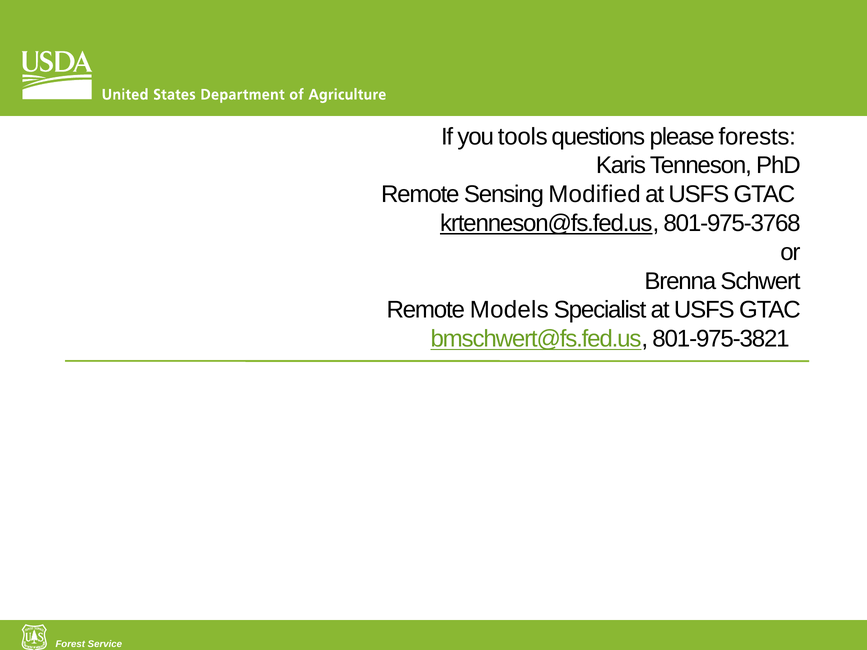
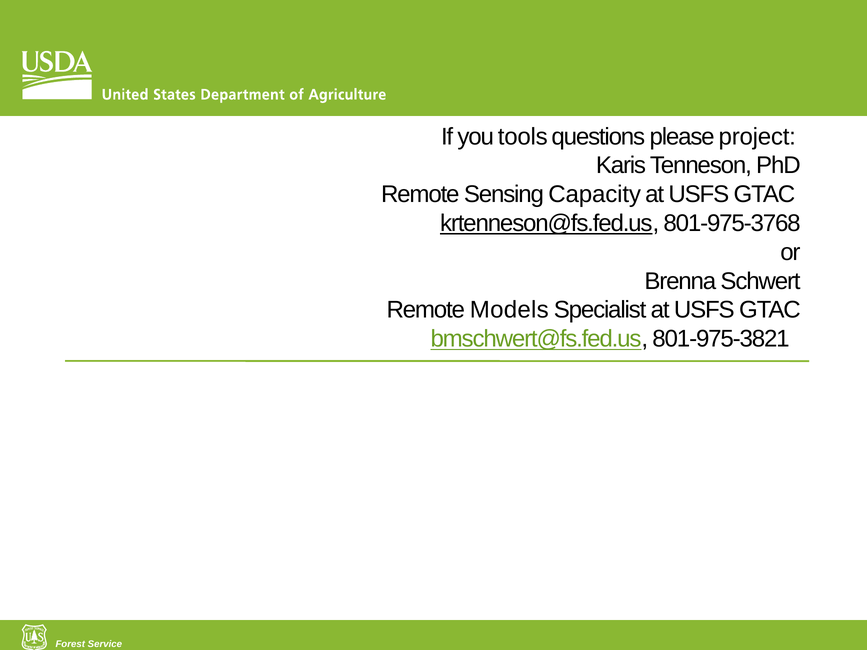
forests: forests -> project (757, 137)
Modified: Modified -> Capacity (595, 194)
